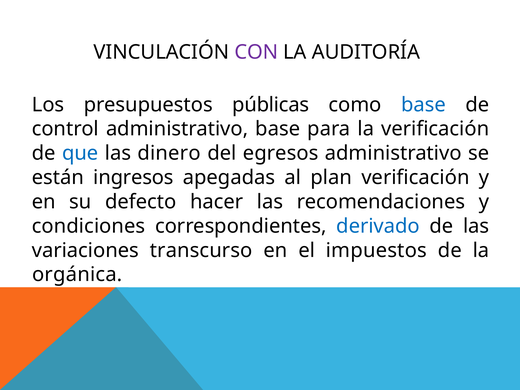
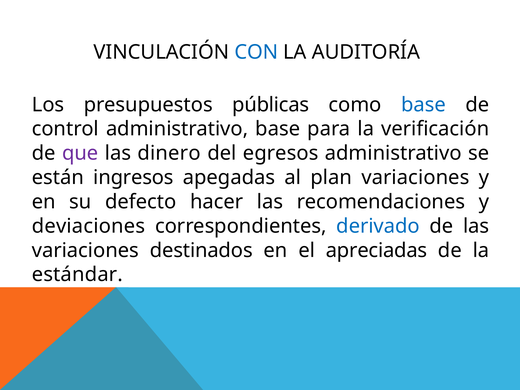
CON colour: purple -> blue (256, 52)
que colour: blue -> purple (80, 153)
plan verificación: verificación -> variaciones (415, 178)
condiciones: condiciones -> deviaciones (89, 226)
transcurso: transcurso -> destinados (201, 250)
impuestos: impuestos -> apreciadas (377, 250)
orgánica: orgánica -> estándar (77, 275)
